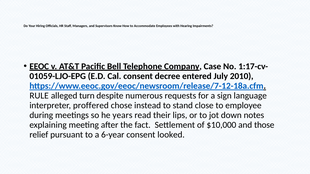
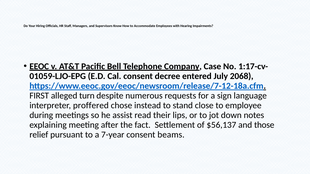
2010: 2010 -> 2068 (242, 76)
RULE: RULE -> FIRST (39, 96)
years: years -> assist (122, 116)
$10,000: $10,000 -> $56,137 (221, 125)
6-year: 6-year -> 7-year (113, 135)
looked: looked -> beams (171, 135)
